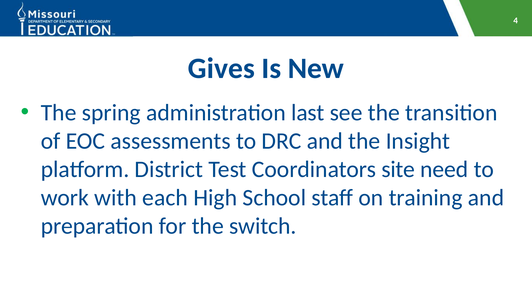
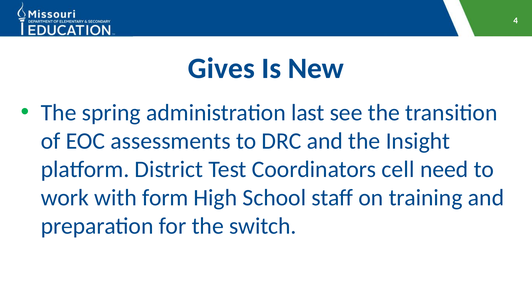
site: site -> cell (398, 170)
each: each -> form (165, 198)
